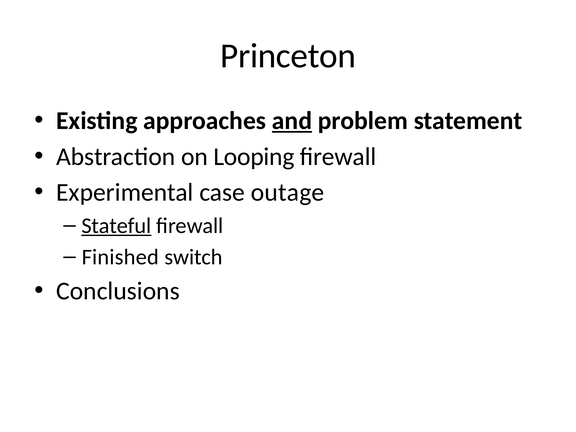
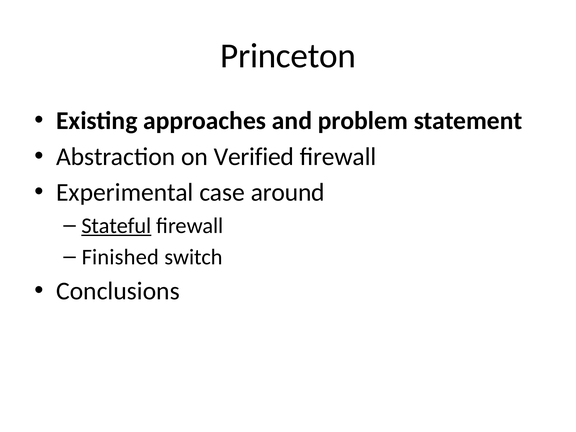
and underline: present -> none (292, 121)
Looping: Looping -> Verified (254, 157)
outage: outage -> around (288, 193)
